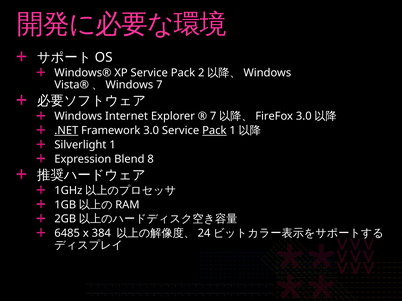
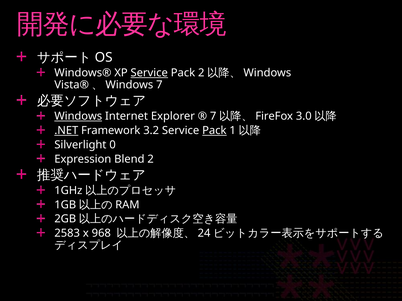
Service underline: none -> present (149, 73)
Windows underline: none -> present (78, 116)
3.0: 3.0 -> 3.2 (151, 131)
1: 1 -> 0 (113, 145)
8: 8 -> 2 (151, 159)
6485: 6485 -> 2583 (67, 234)
384: 384 -> 968 (101, 234)
